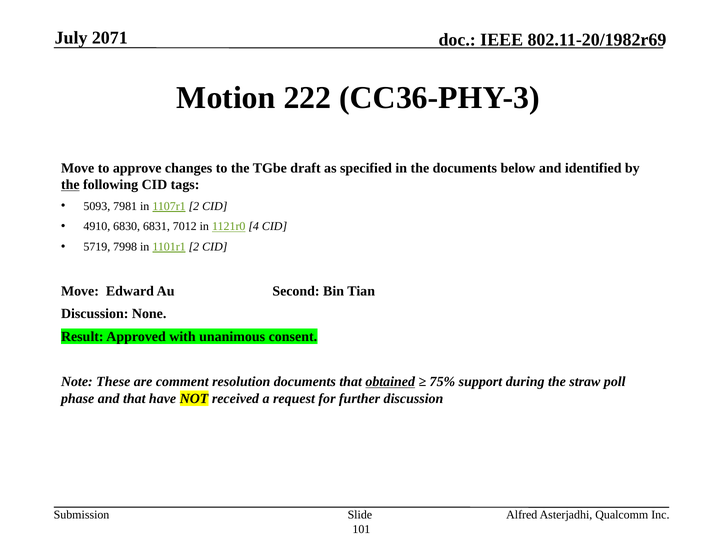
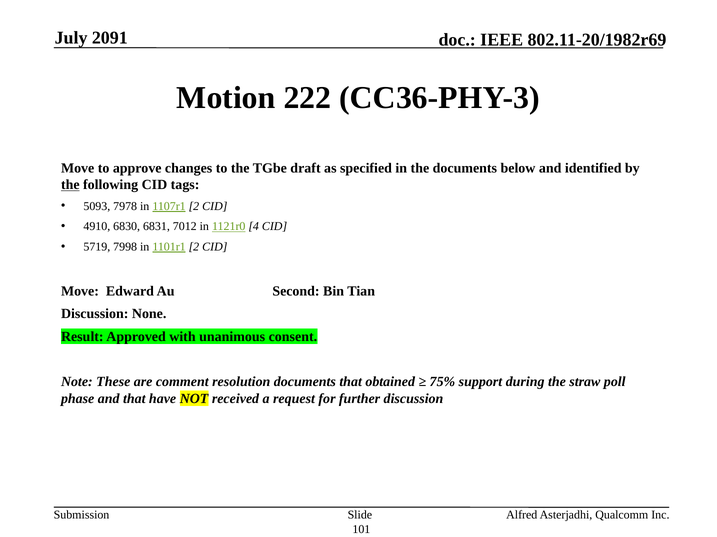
2071: 2071 -> 2091 (110, 38)
7981: 7981 -> 7978 (125, 206)
obtained underline: present -> none (390, 382)
